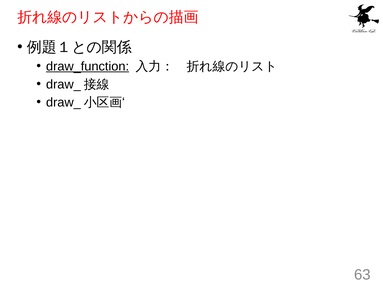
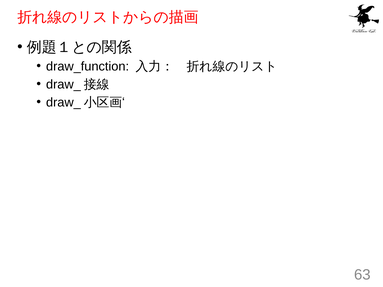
draw_function underline: present -> none (88, 66)
